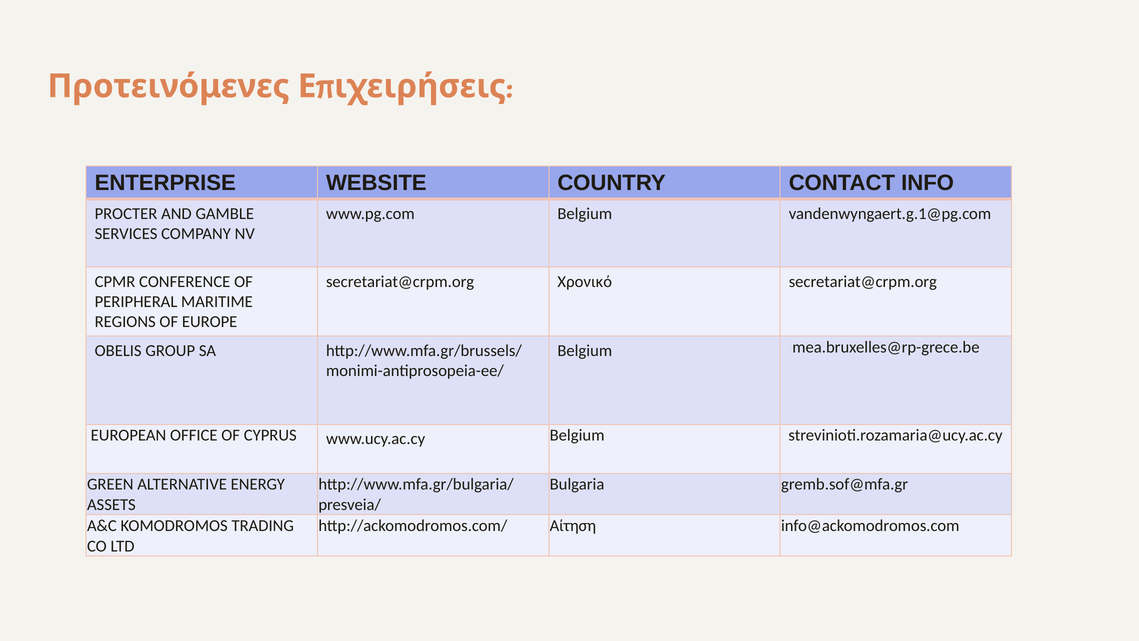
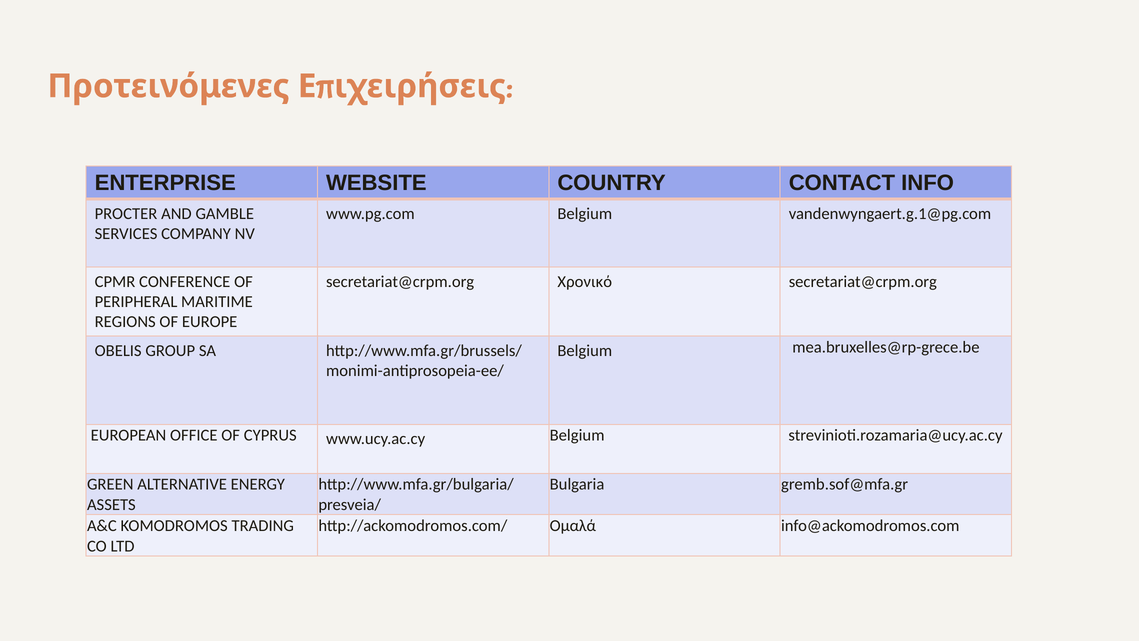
Αίτηση: Αίτηση -> Ομαλά (573, 526)
